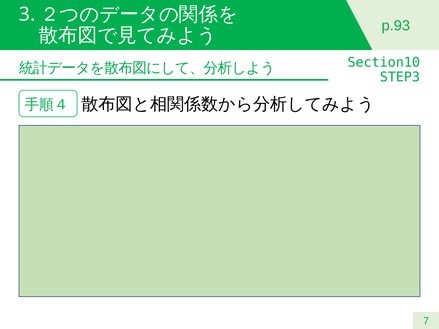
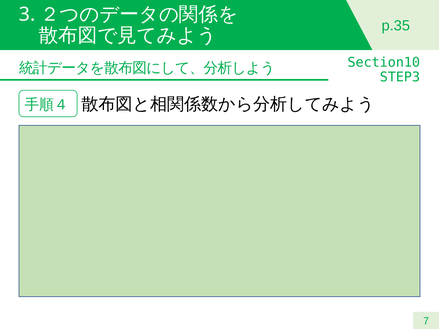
p.93: p.93 -> p.35 (396, 26)
